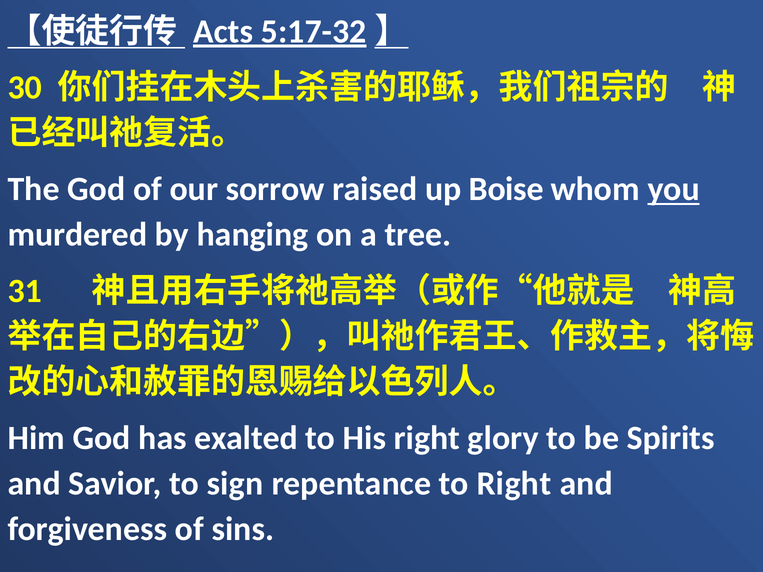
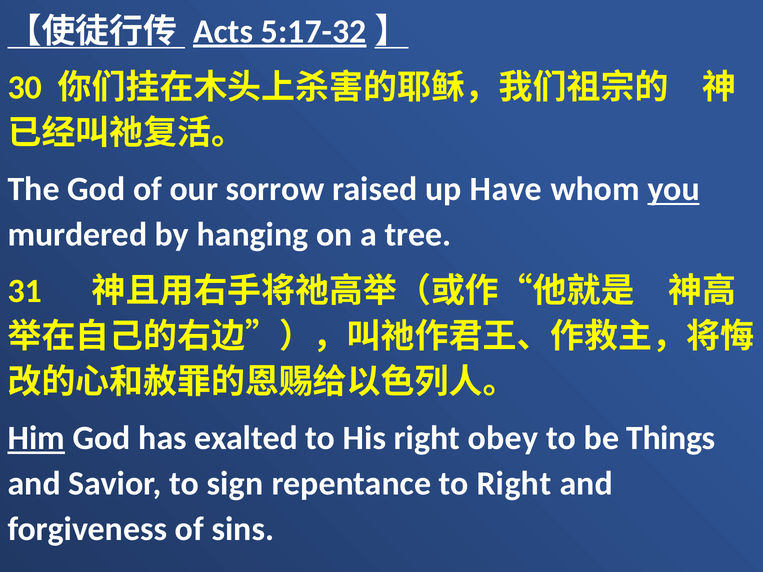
Boise: Boise -> Have (506, 189)
Him underline: none -> present (36, 438)
glory: glory -> obey (503, 438)
Spirits: Spirits -> Things (671, 438)
